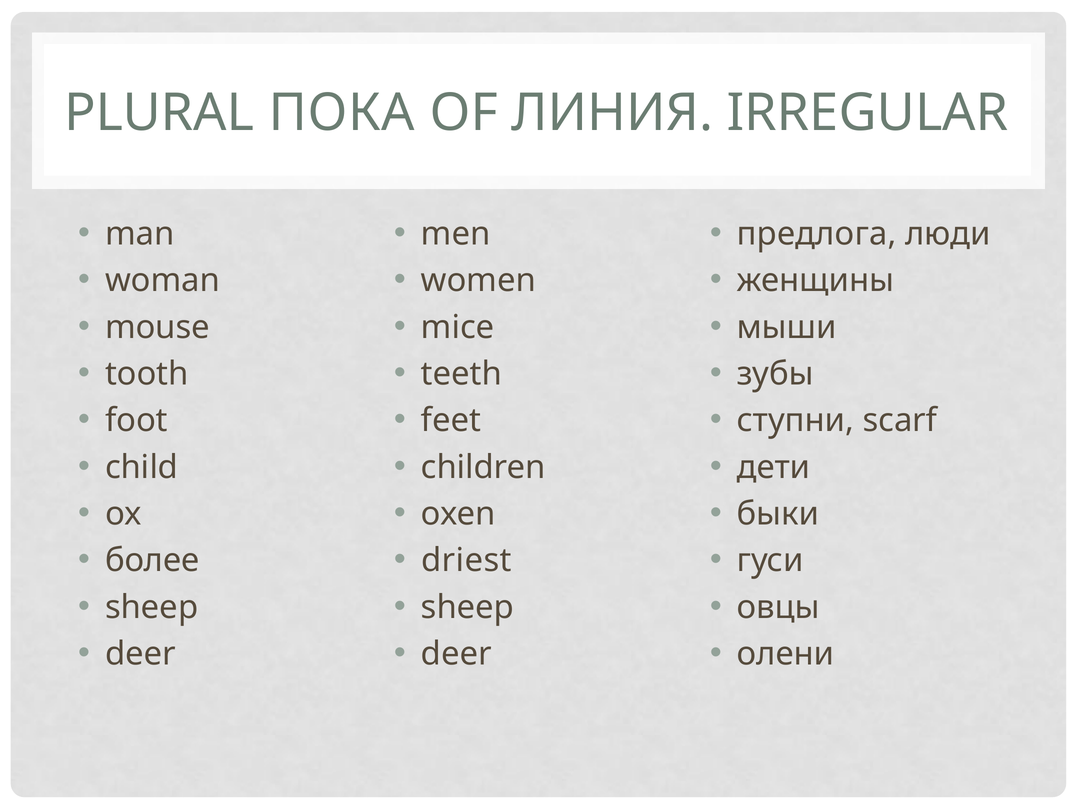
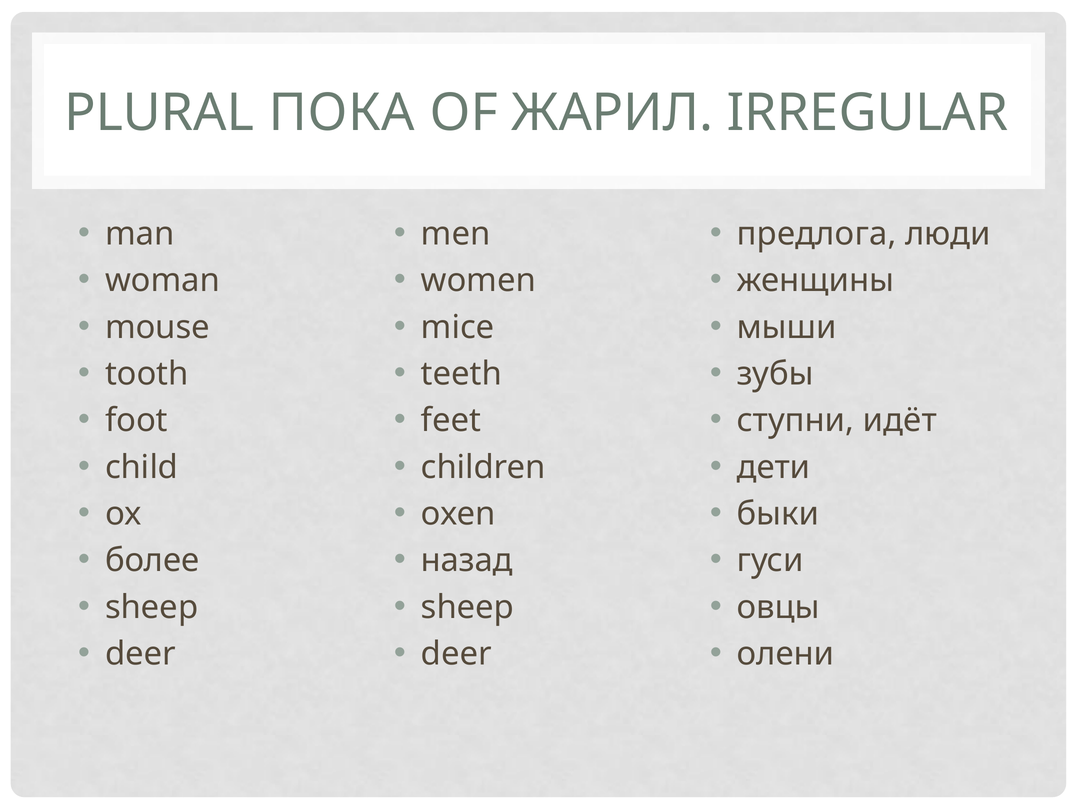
ЛИНИЯ: ЛИНИЯ -> ЖАРИЛ (612, 113)
scarf: scarf -> идёт (900, 420)
driest: driest -> назад (467, 560)
